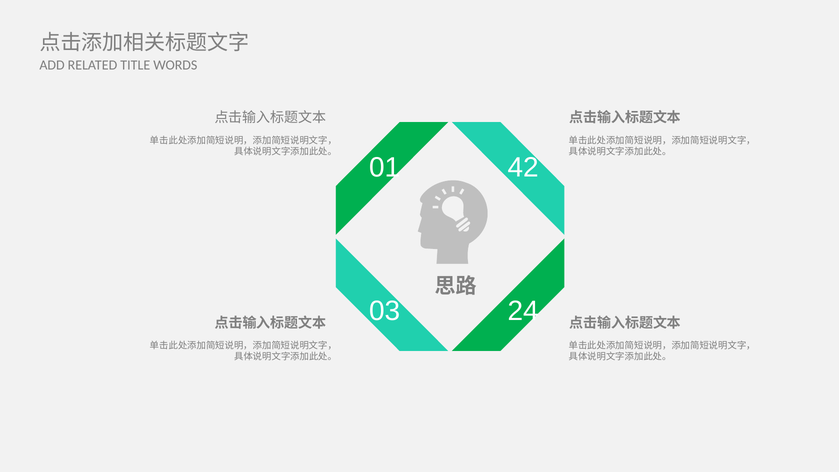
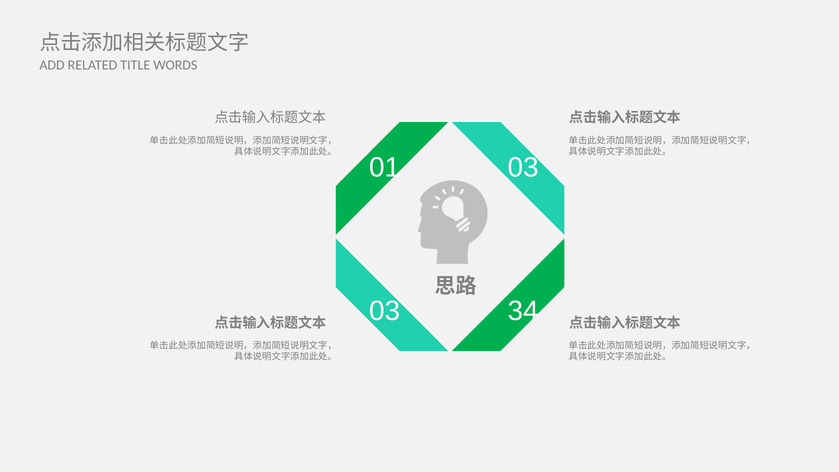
01 42: 42 -> 03 (523, 168)
24: 24 -> 34 (523, 311)
